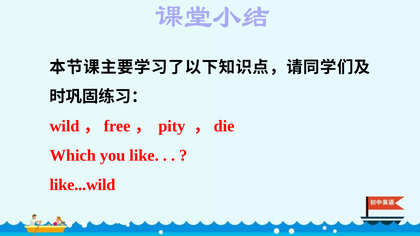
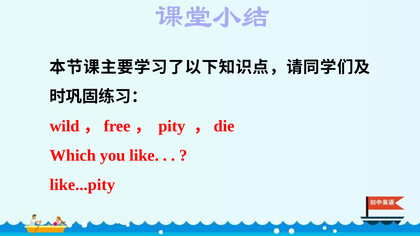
like...wild: like...wild -> like...pity (82, 185)
